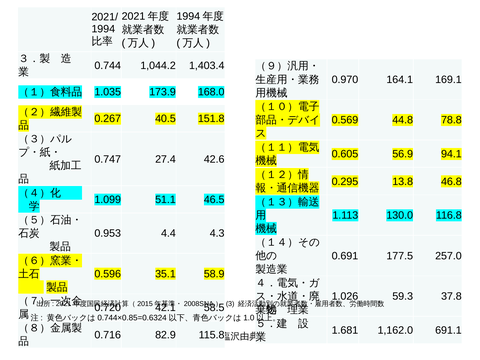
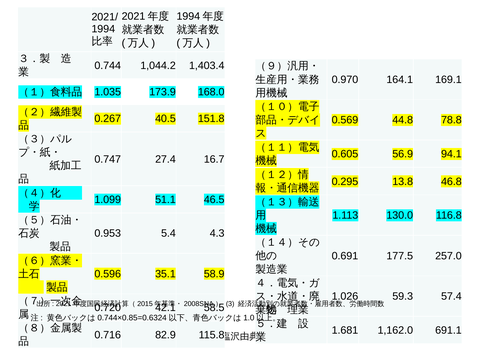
42.6: 42.6 -> 16.7 (214, 159)
4.4: 4.4 -> 5.4 (168, 233)
37.8: 37.8 -> 57.4 (451, 296)
